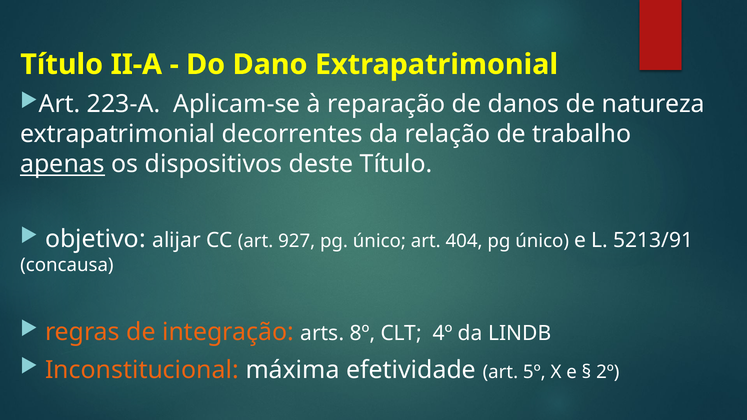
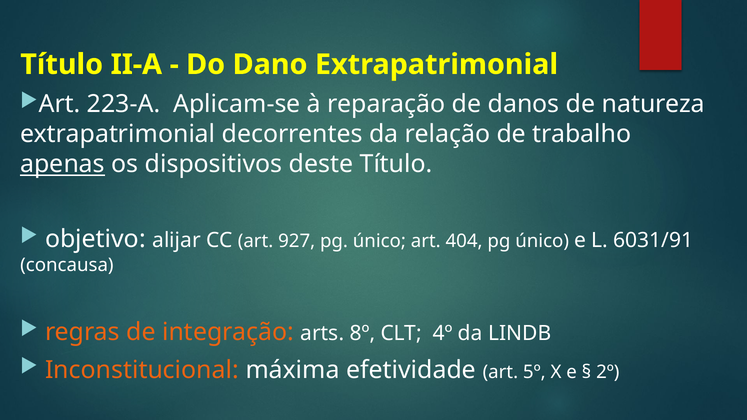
5213/91: 5213/91 -> 6031/91 (653, 241)
